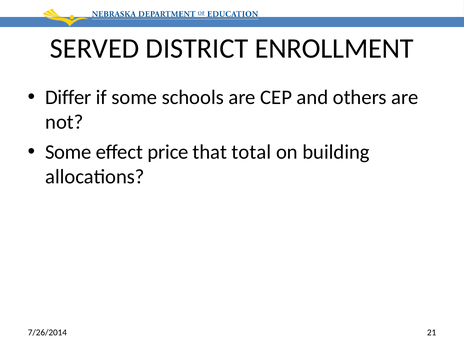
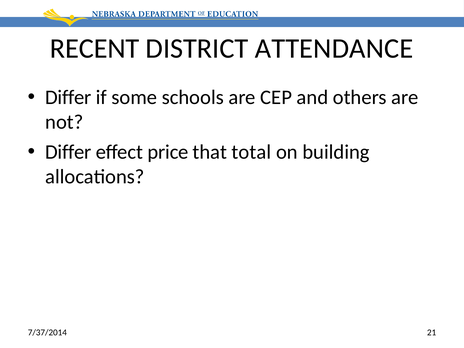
SERVED: SERVED -> RECENT (95, 48)
ENROLLMENT: ENROLLMENT -> ATTENDANCE (334, 48)
Some: Some -> Differ (68, 152)
7/26/2014: 7/26/2014 -> 7/37/2014 (47, 332)
